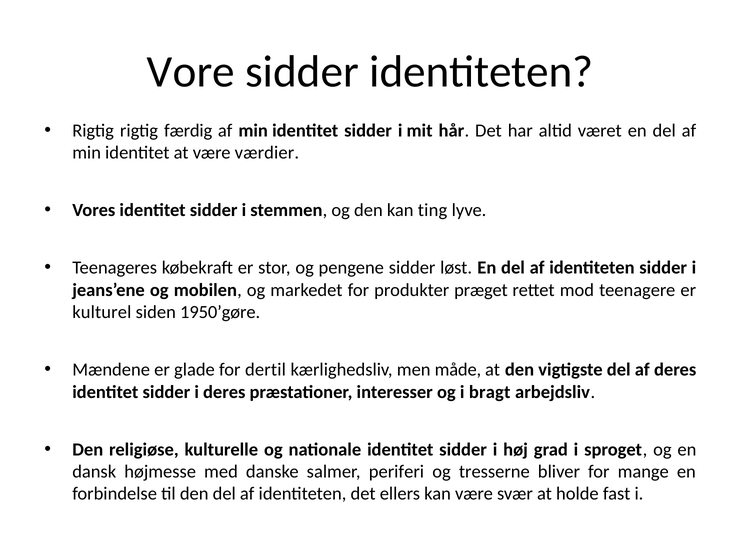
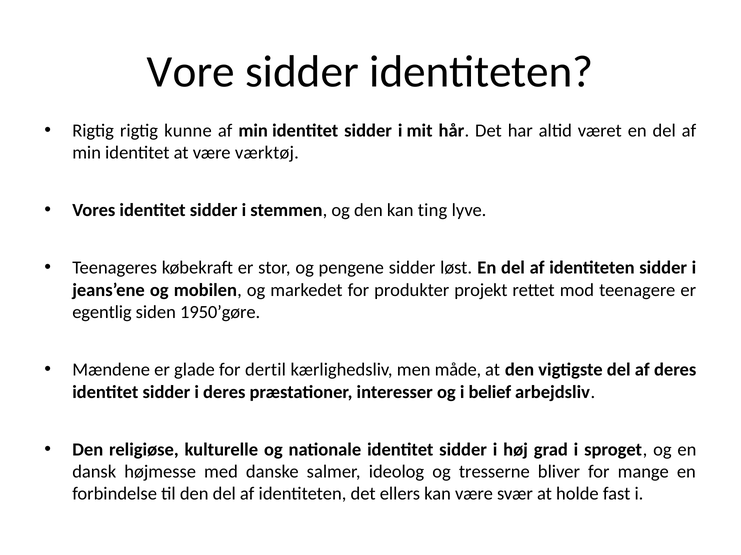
færdig: færdig -> kunne (188, 131)
værdier: værdier -> værktøj (267, 153)
præget: præget -> projekt (481, 290)
kulturel: kulturel -> egentlig (102, 313)
bragt: bragt -> belief (490, 392)
periferi: periferi -> ideolog (396, 472)
